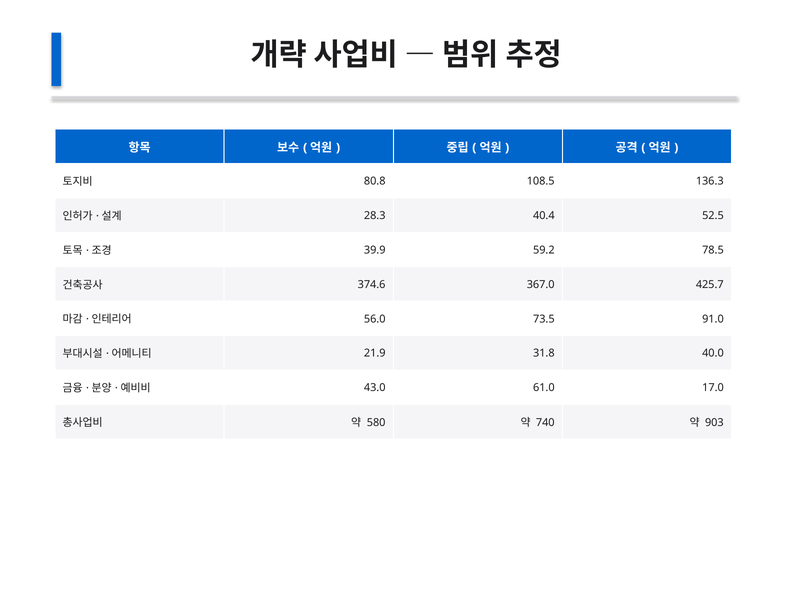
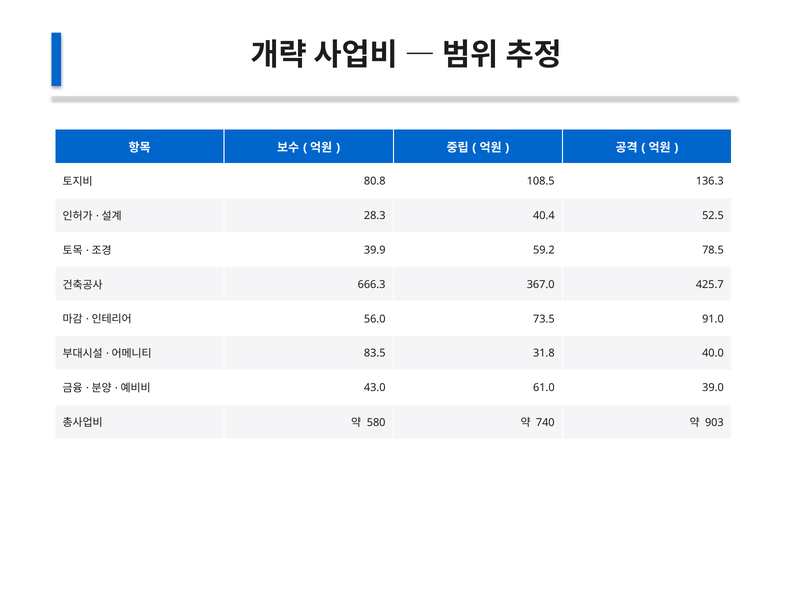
374.6: 374.6 -> 666.3 (372, 285)
21.9: 21.9 -> 83.5 (375, 354)
17.0: 17.0 -> 39.0 (713, 388)
